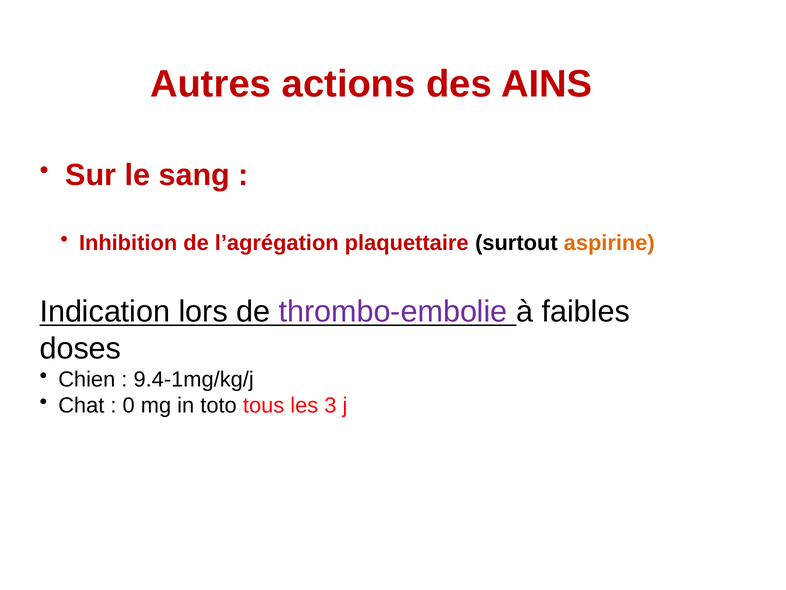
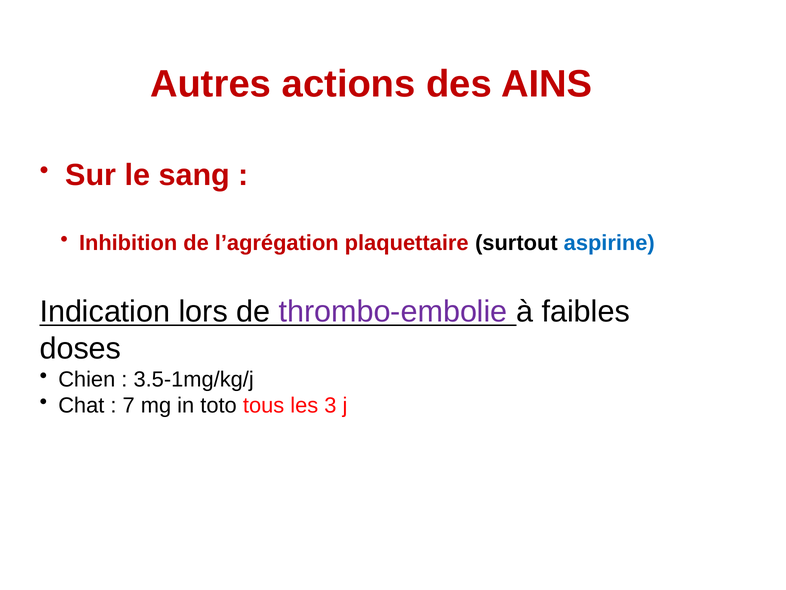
aspirine colour: orange -> blue (609, 243)
9.4-1mg/kg/j: 9.4-1mg/kg/j -> 3.5-1mg/kg/j (194, 379)
0: 0 -> 7 (129, 405)
